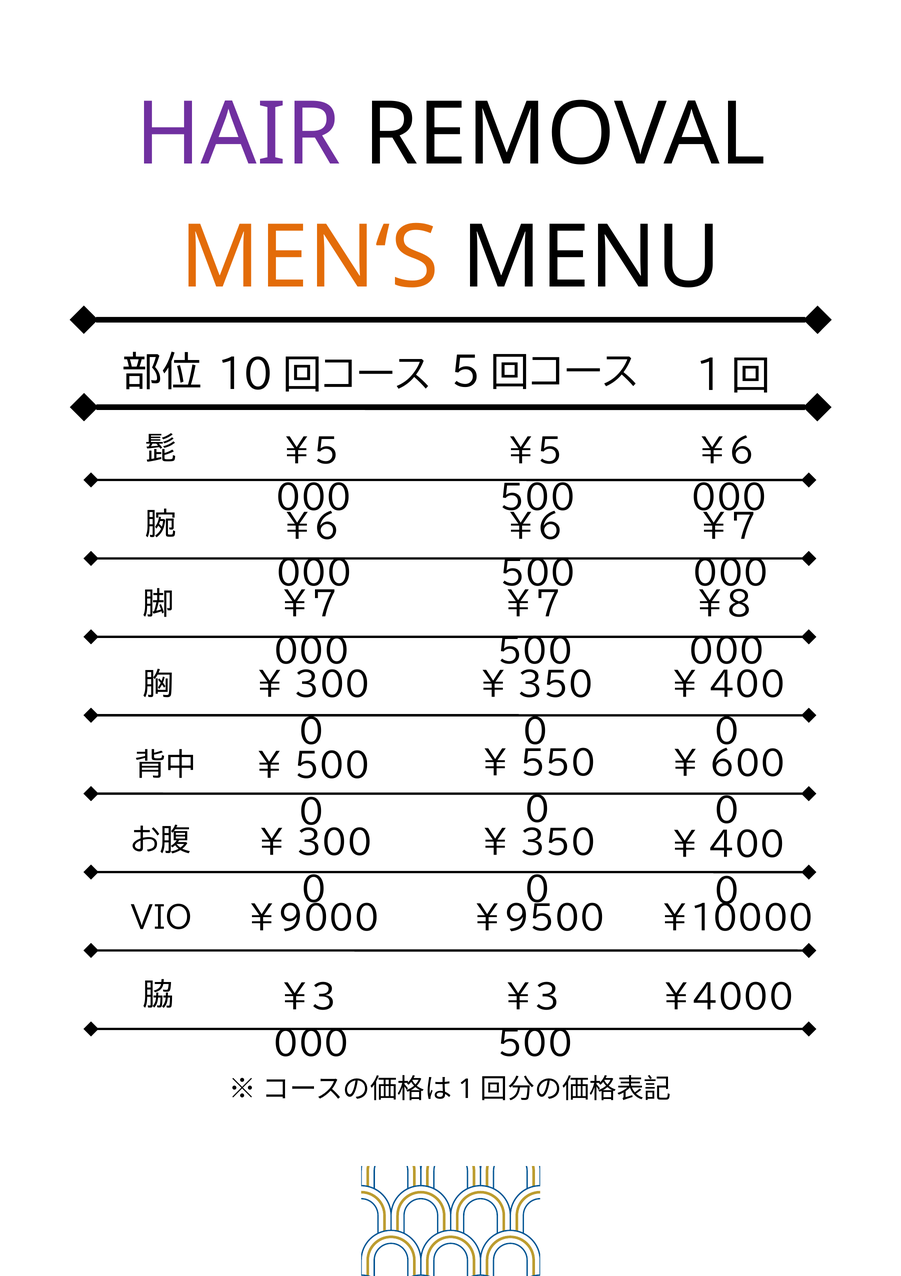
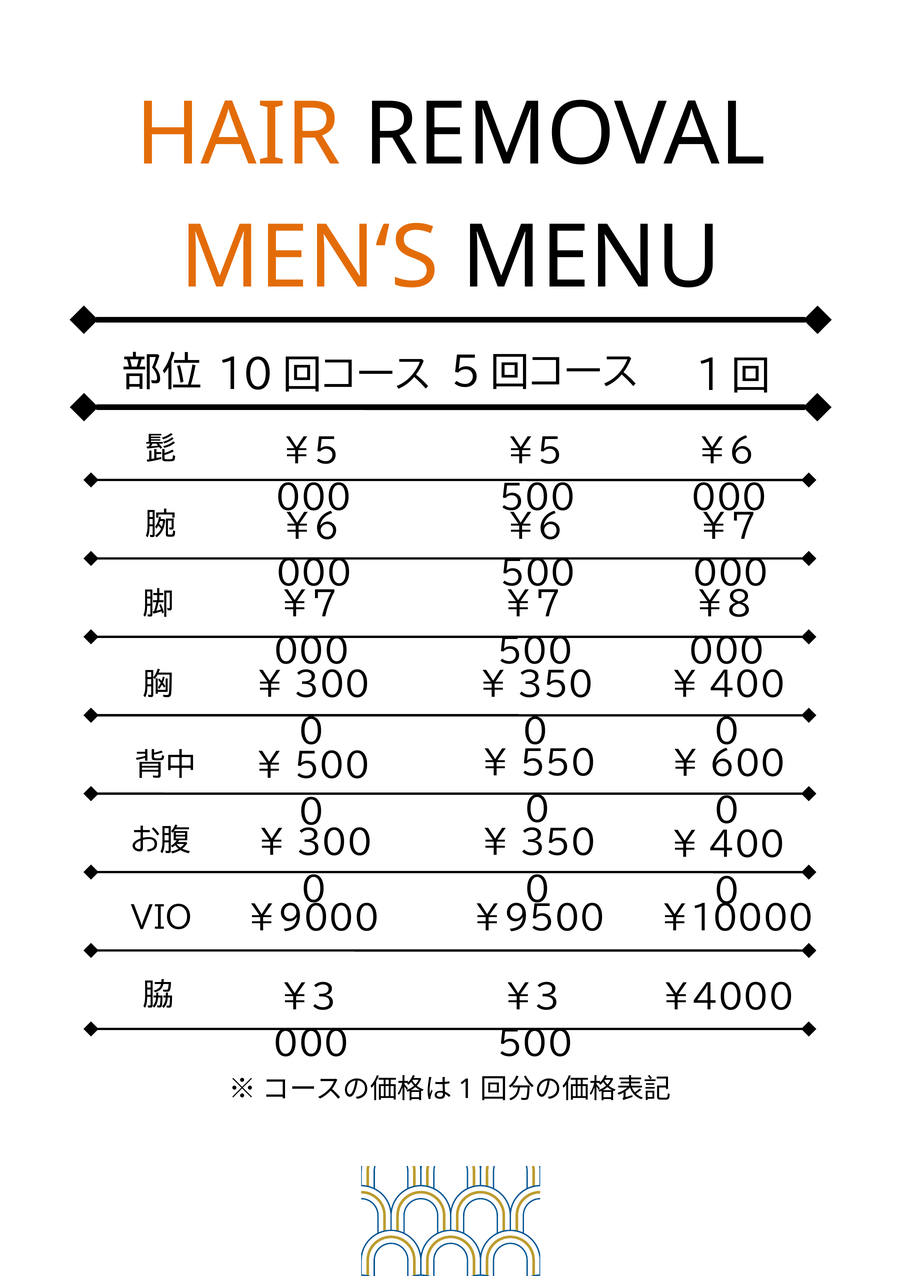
HAIR colour: purple -> orange (238, 134)
